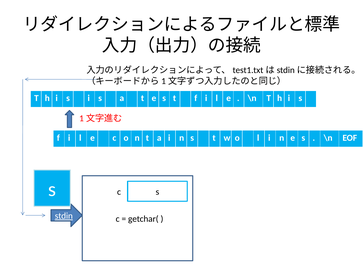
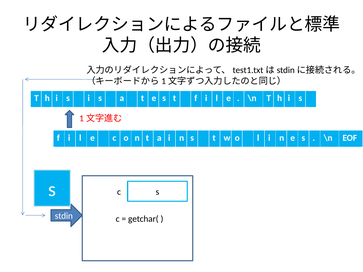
stdin underline: present -> none (64, 216)
